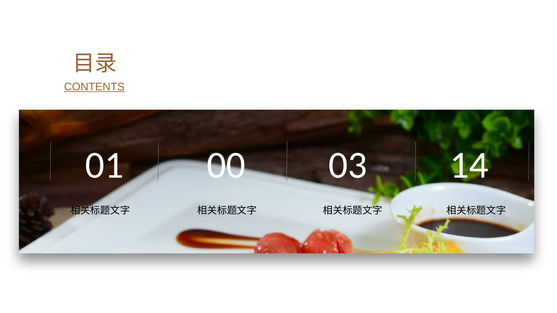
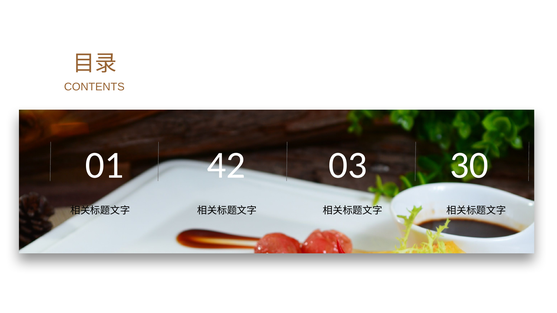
CONTENTS underline: present -> none (94, 87)
00: 00 -> 42 (226, 166)
14: 14 -> 30 (469, 166)
